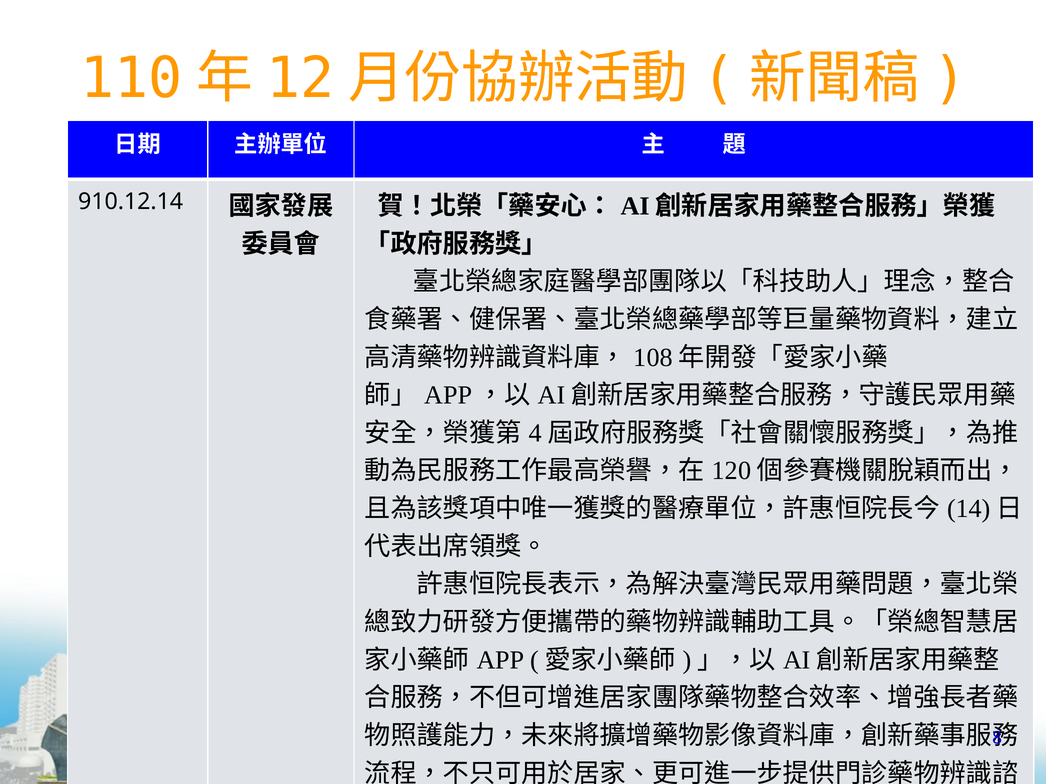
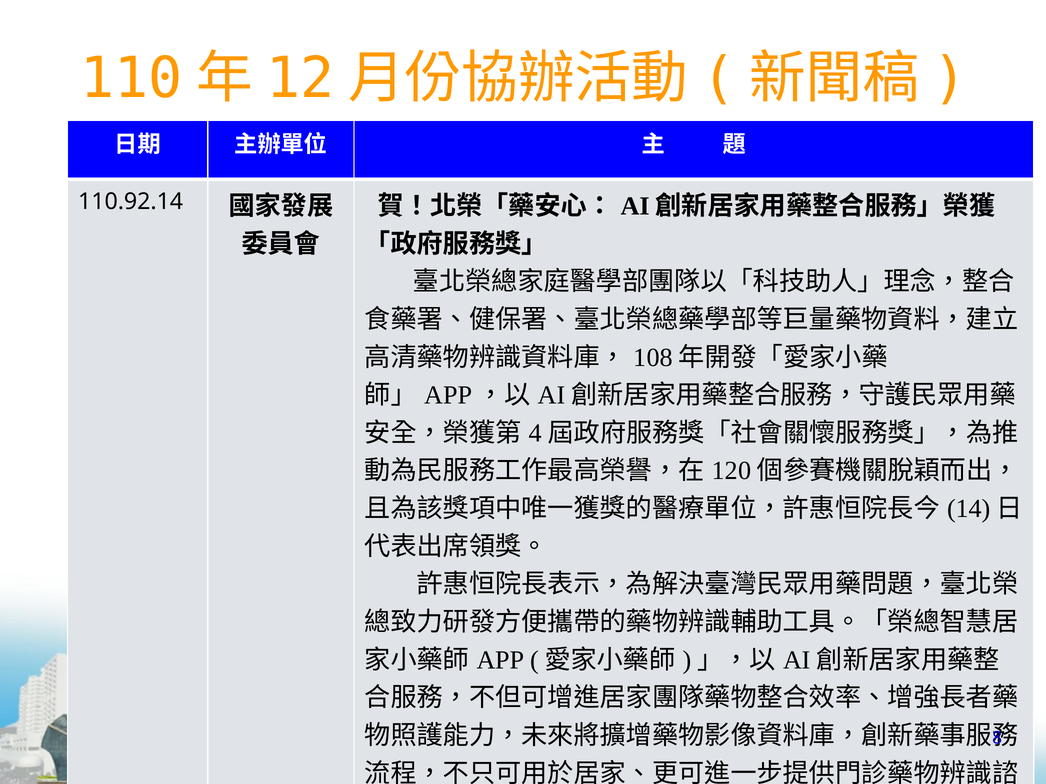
910.12.14: 910.12.14 -> 110.92.14 (131, 202)
